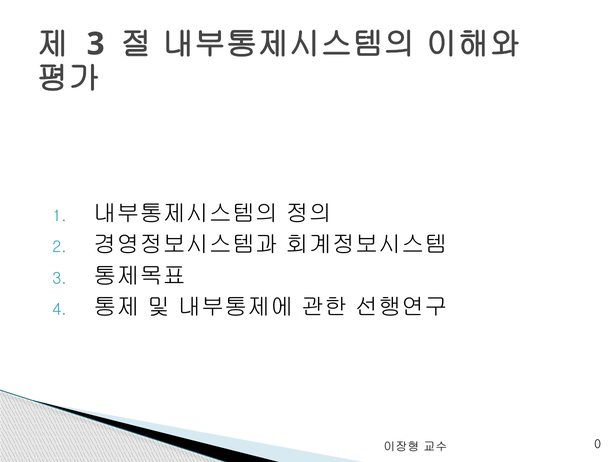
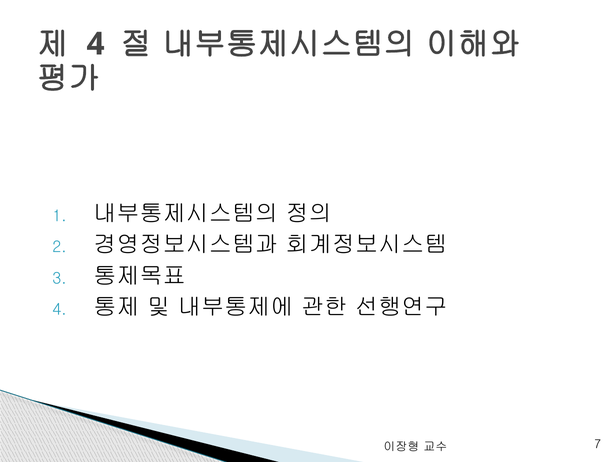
3: 3 -> 4 (96, 44)
0: 0 -> 7 (598, 444)
